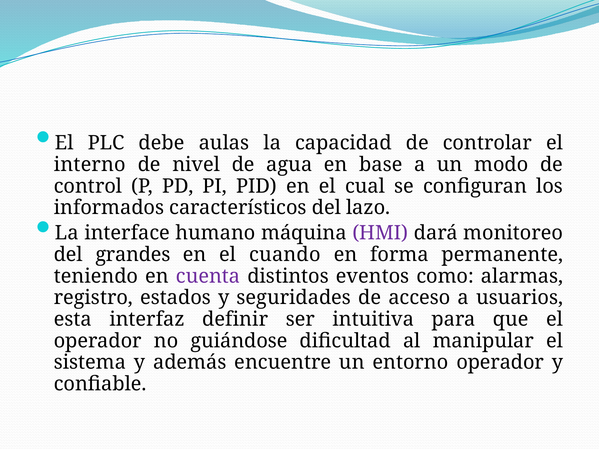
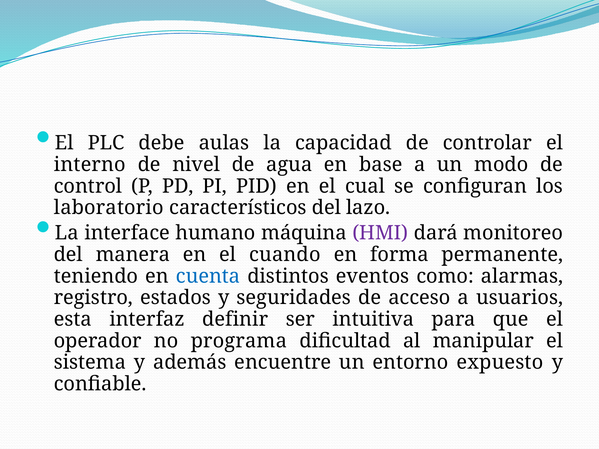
informados: informados -> laboratorio (109, 208)
grandes: grandes -> manera (133, 255)
cuenta colour: purple -> blue (208, 276)
guiándose: guiándose -> programa (239, 341)
entorno operador: operador -> expuesto (500, 363)
